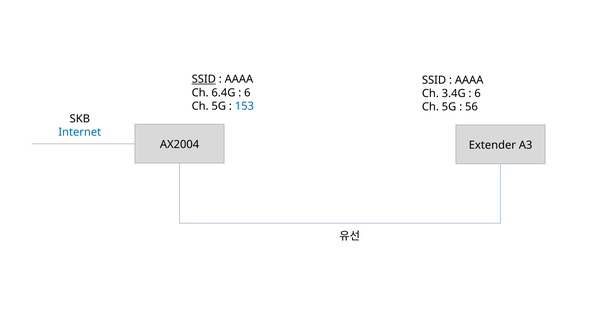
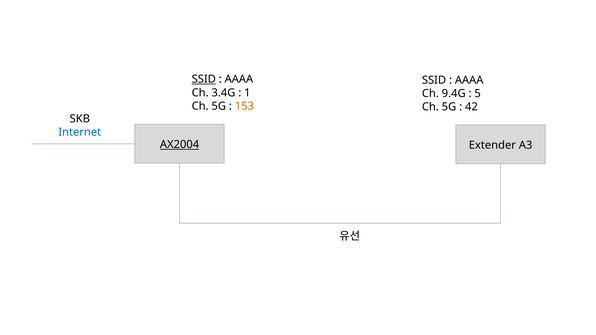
6.4G: 6.4G -> 3.4G (223, 93)
6: 6 -> 1 (247, 93)
3.4G: 3.4G -> 9.4G (454, 94)
6: 6 -> 5 (478, 94)
153 colour: blue -> orange (244, 106)
56: 56 -> 42 (471, 107)
AX2004 underline: none -> present (180, 145)
